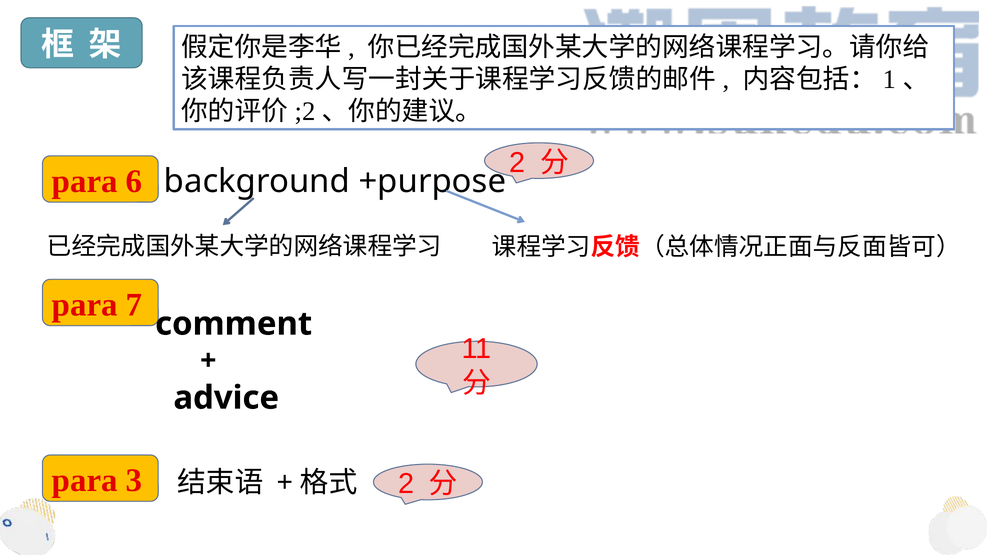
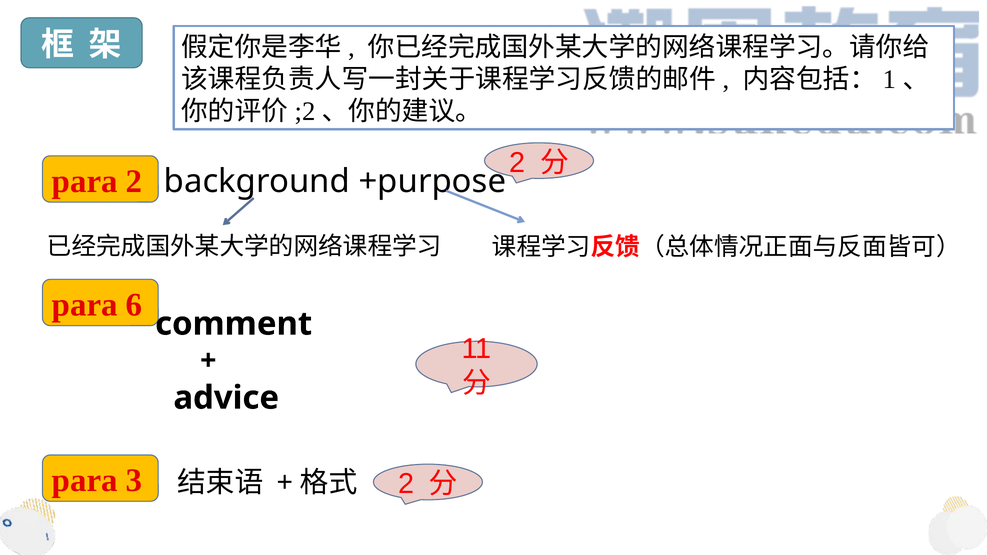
para 6: 6 -> 2 (134, 181)
7: 7 -> 6 (134, 305)
